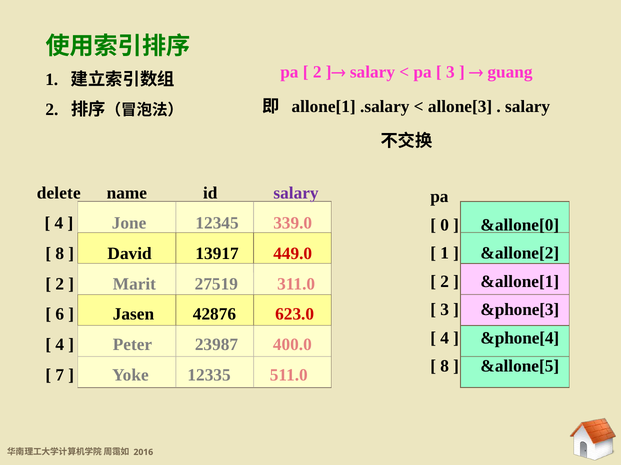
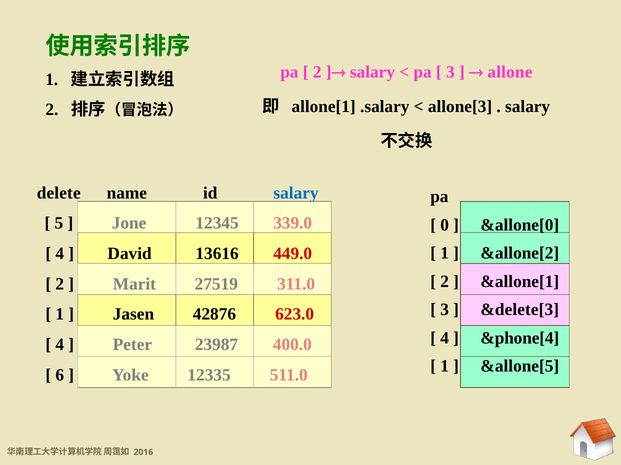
guang: guang -> allone (510, 72)
salary colour: purple -> blue (296, 193)
4: 4 -> 5 (59, 224)
8: 8 -> 4 (60, 254)
13917: 13917 -> 13616 (217, 254)
&phone[3: &phone[3 -> &delete[3 (520, 310)
6: 6 -> 1 (60, 315)
8: 8 -> 1 (445, 367)
7: 7 -> 6 (60, 375)
